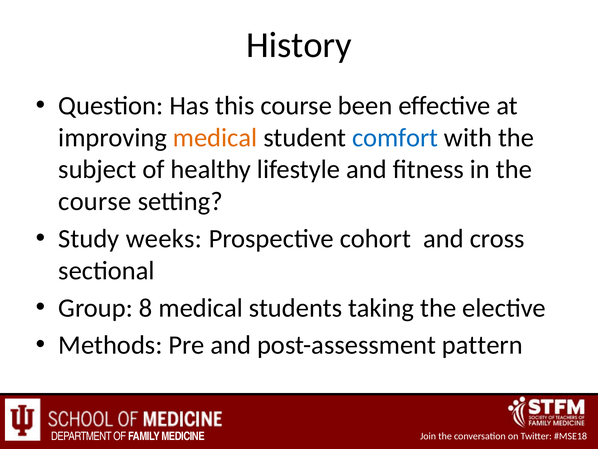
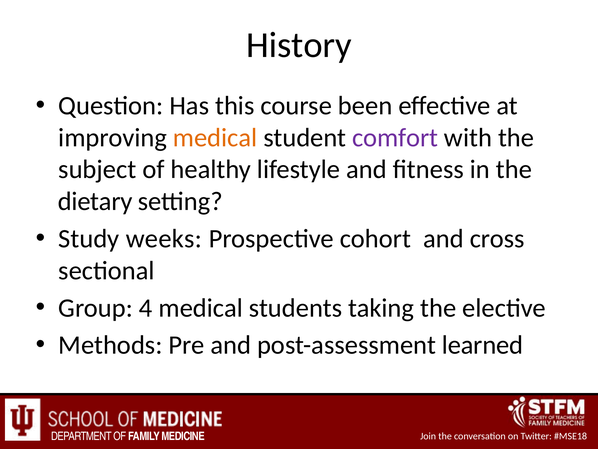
comfort colour: blue -> purple (395, 137)
course: course -> dietary (95, 201)
8: 8 -> 4 (146, 308)
pattern: pattern -> learned (482, 345)
